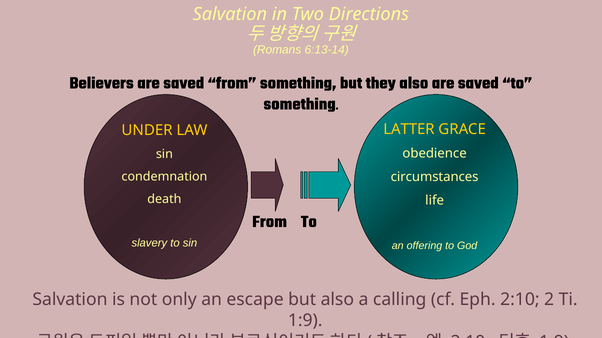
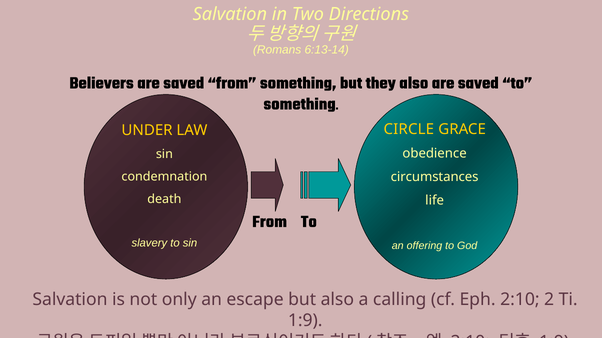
LATTER: LATTER -> CIRCLE (409, 130)
